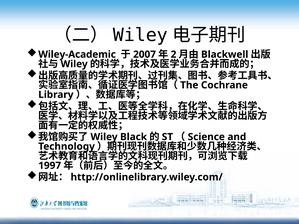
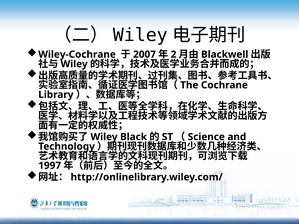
Wiley-Academic: Wiley-Academic -> Wiley-Cochrane (77, 54)
